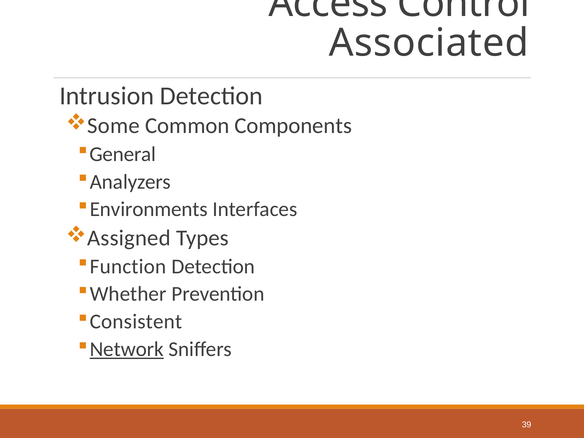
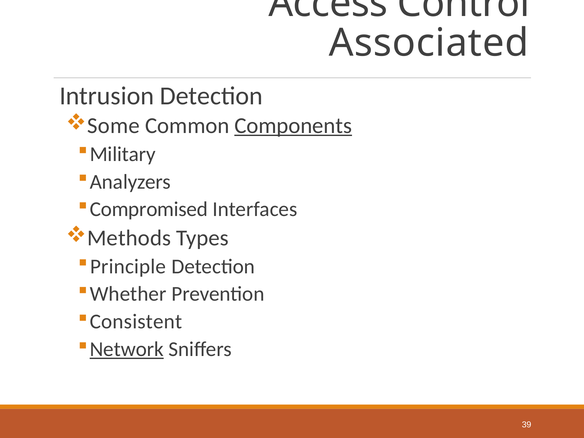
Components underline: none -> present (293, 126)
General: General -> Military (123, 154)
Environments: Environments -> Compromised (149, 209)
Assigned: Assigned -> Methods (129, 238)
Function: Function -> Principle (128, 266)
